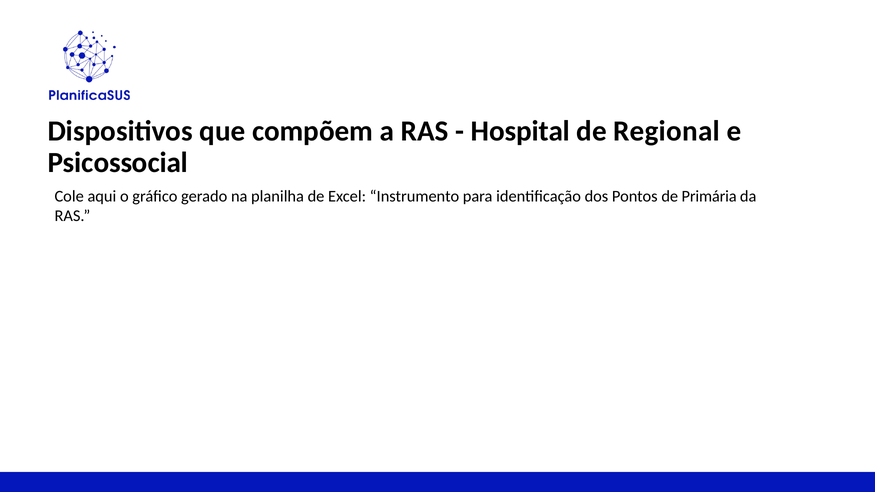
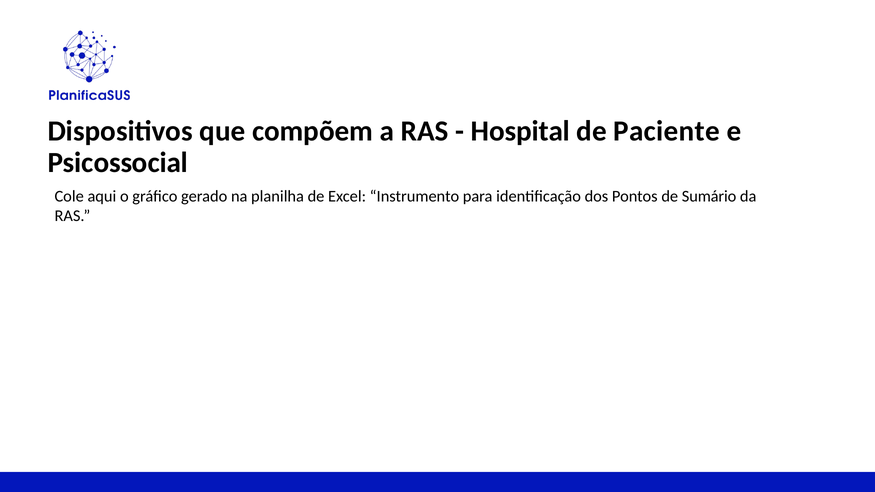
Regional: Regional -> Paciente (667, 131)
Primária: Primária -> Sumário (709, 196)
